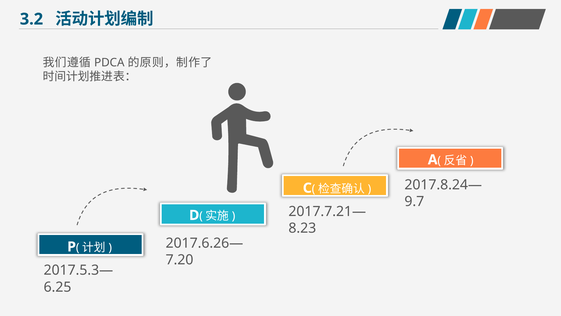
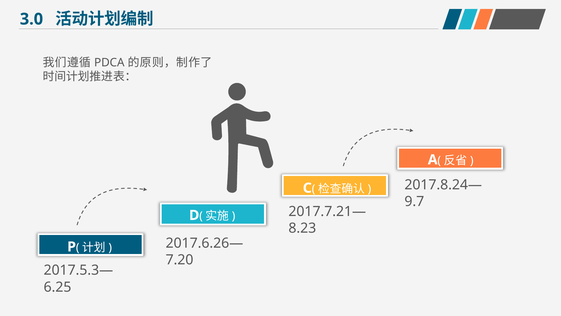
3.2: 3.2 -> 3.0 (31, 19)
